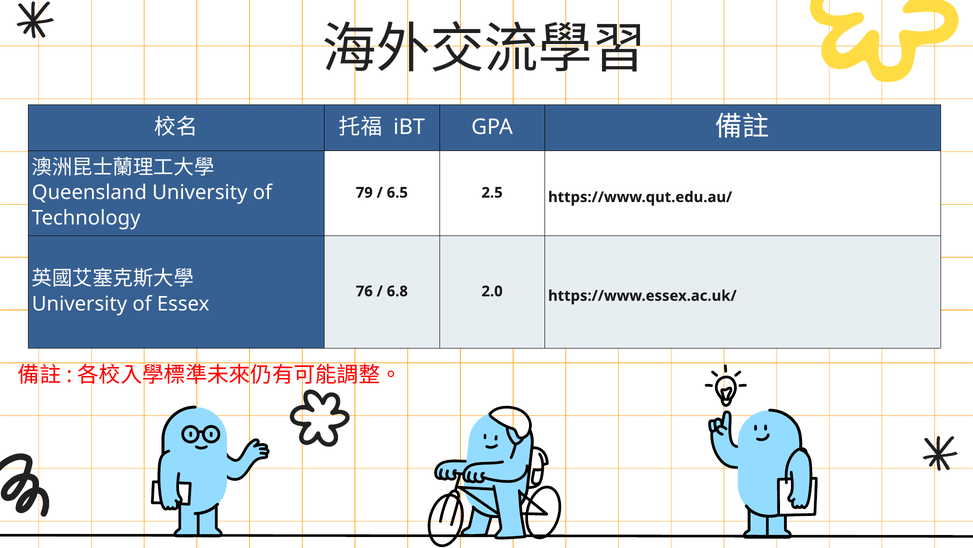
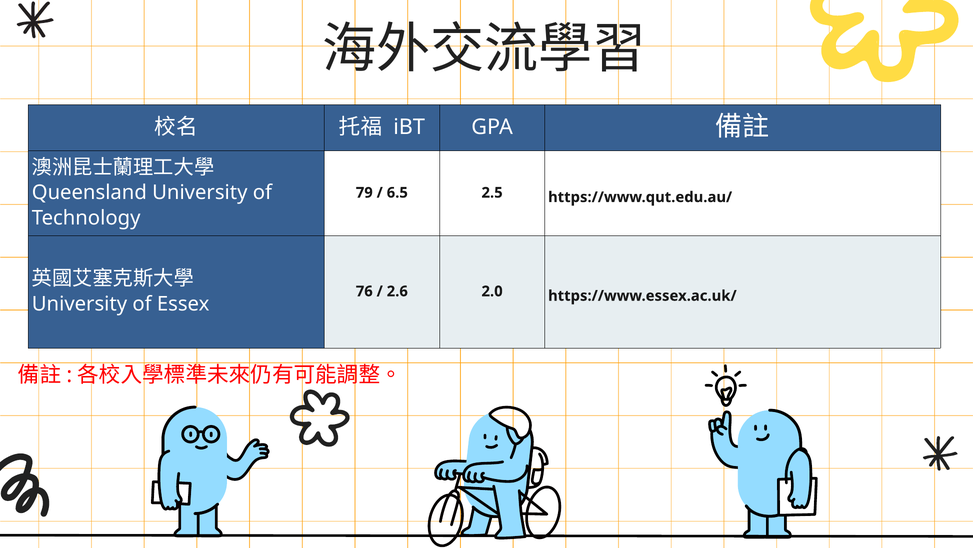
6.8: 6.8 -> 2.6 (397, 291)
